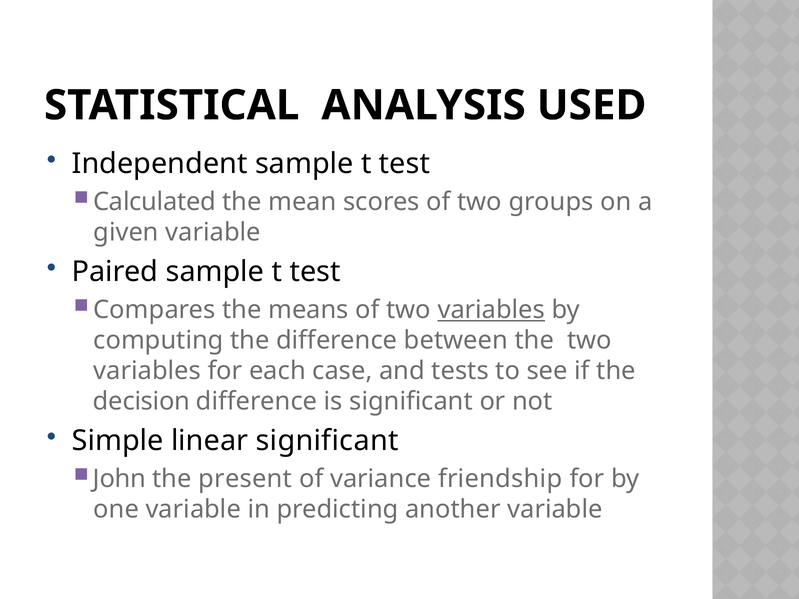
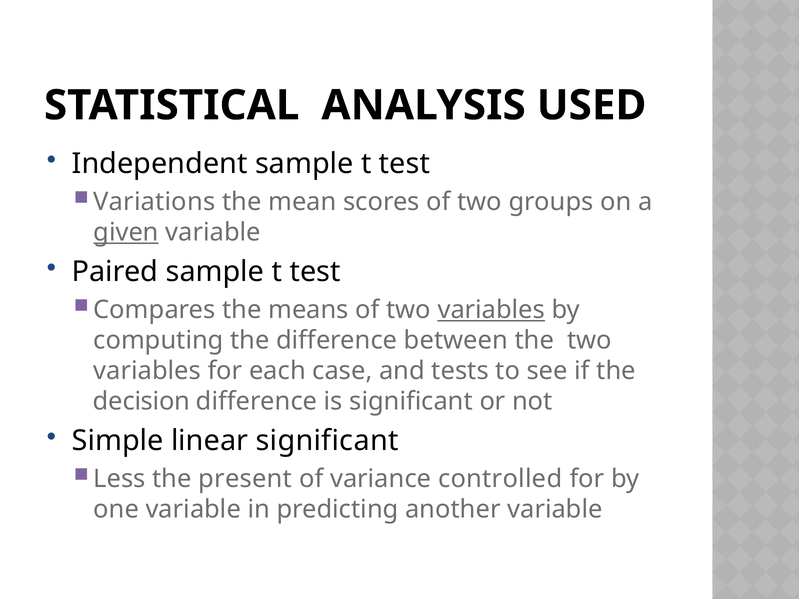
Calculated: Calculated -> Variations (154, 202)
given underline: none -> present (126, 232)
John: John -> Less (119, 479)
friendship: friendship -> controlled (500, 479)
